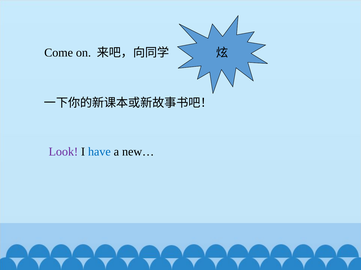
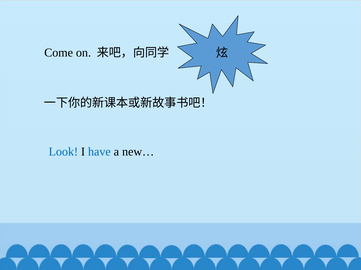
Look colour: purple -> blue (63, 152)
